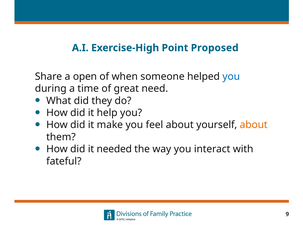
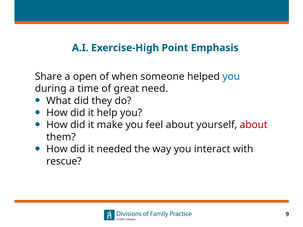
Proposed: Proposed -> Emphasis (215, 48)
about colour: orange -> red (254, 125)
fateful: fateful -> rescue (64, 161)
